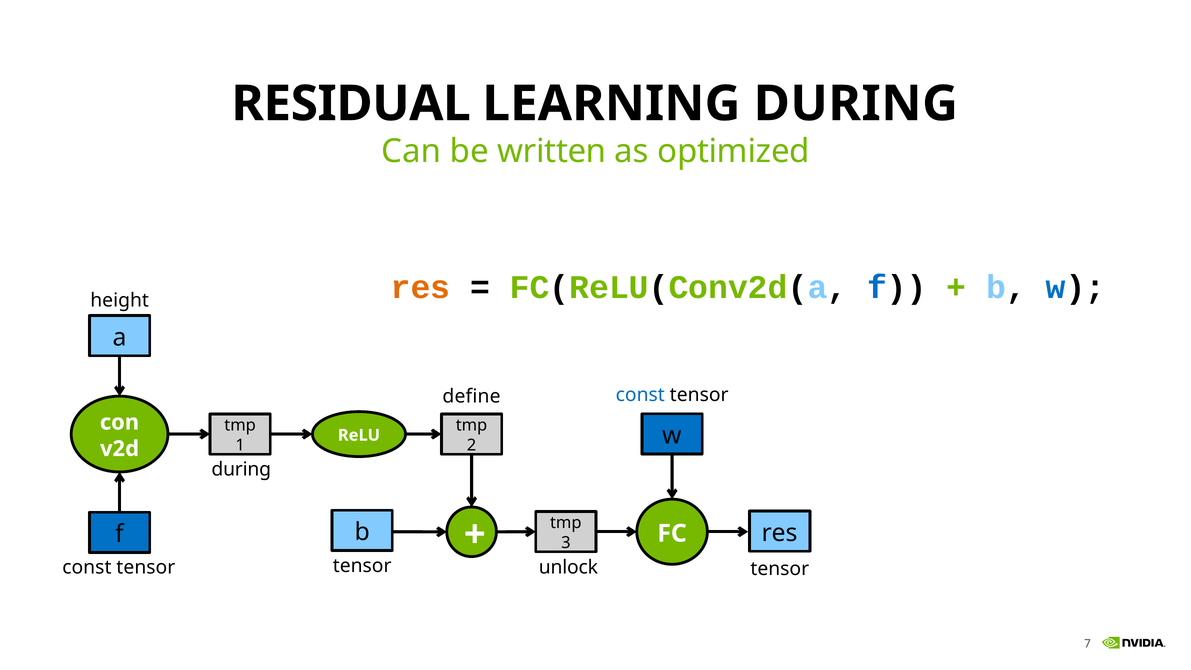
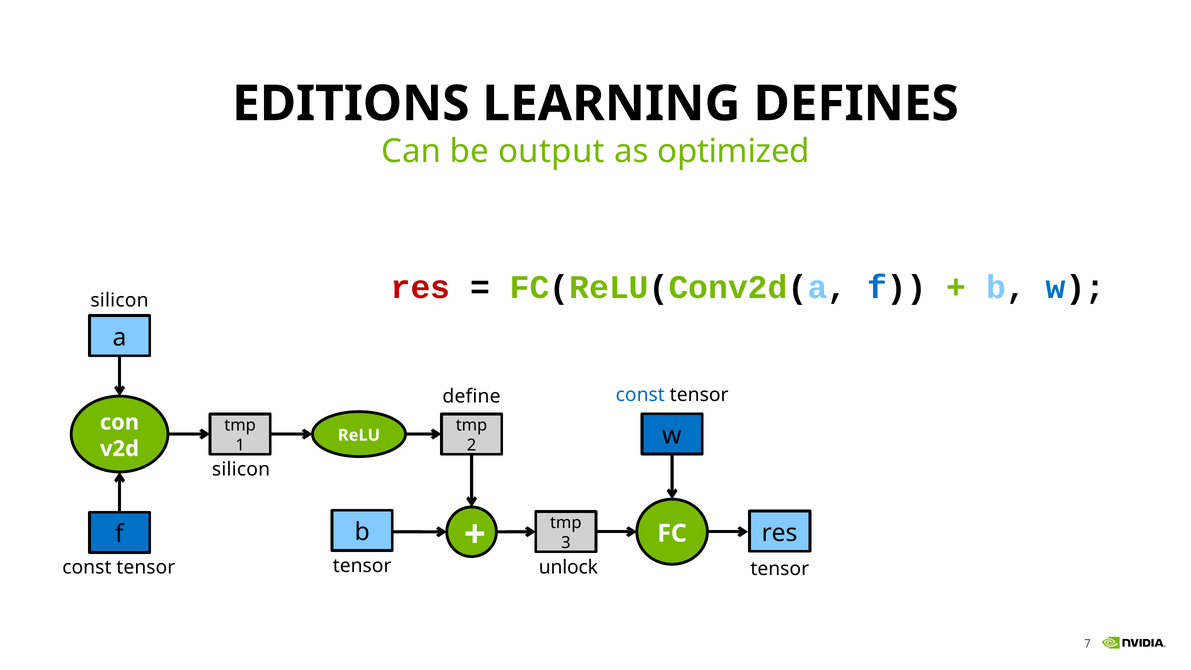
RESIDUAL: RESIDUAL -> EDITIONS (351, 104)
LEARNING DURING: DURING -> DEFINES (856, 104)
written: written -> output (551, 151)
res colour: orange -> red (420, 287)
height: height -> silicon (120, 300)
during: during -> silicon (241, 469)
